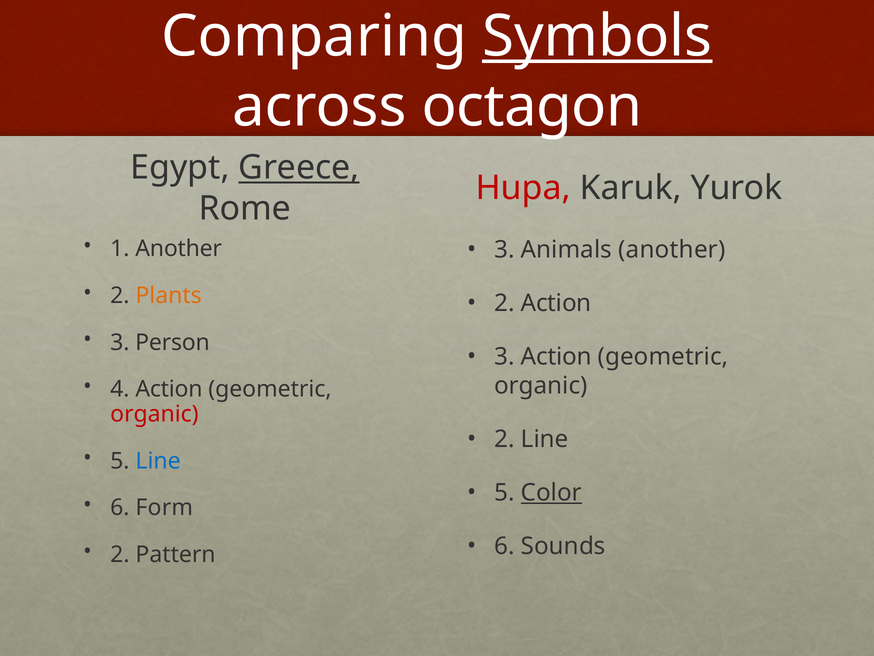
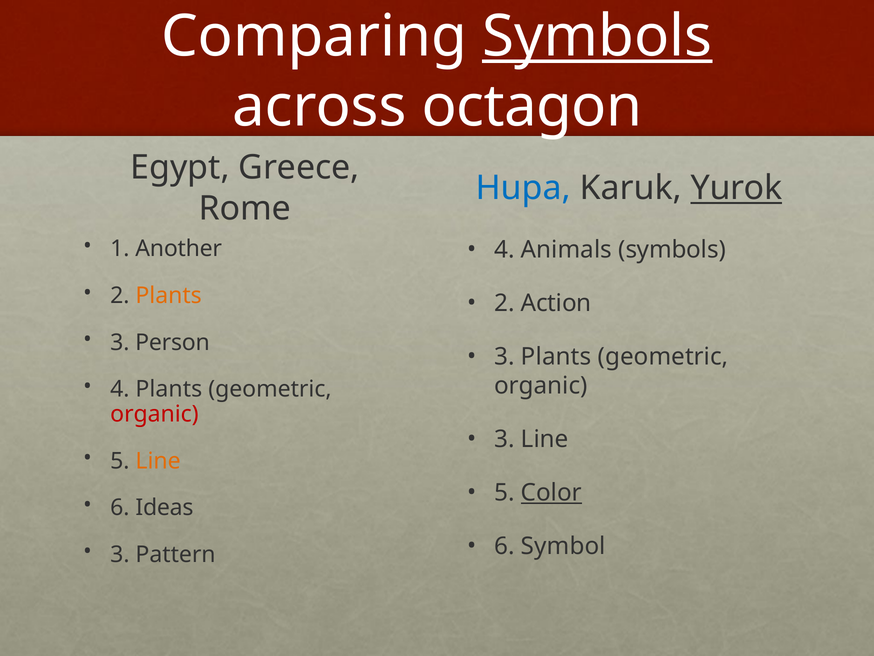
Greece underline: present -> none (299, 168)
Hupa colour: red -> blue (523, 188)
Yurok underline: none -> present (736, 188)
3: 3 -> 4 (504, 249)
Animals another: another -> symbols (672, 249)
3 Action: Action -> Plants (556, 356)
4 Action: Action -> Plants (169, 389)
2: 2 -> 3 (504, 439)
Line colour: blue -> orange (158, 461)
Form: Form -> Ideas (164, 507)
Sounds: Sounds -> Symbol (563, 546)
2: 2 -> 3 (120, 554)
